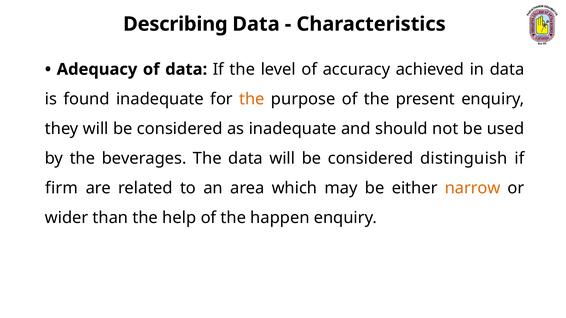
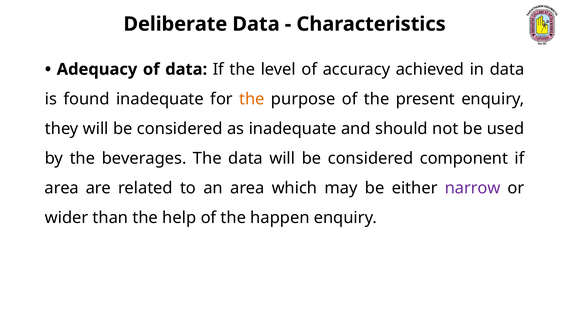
Describing: Describing -> Deliberate (175, 24)
distinguish: distinguish -> component (464, 159)
firm: firm -> area (62, 188)
narrow colour: orange -> purple (473, 188)
